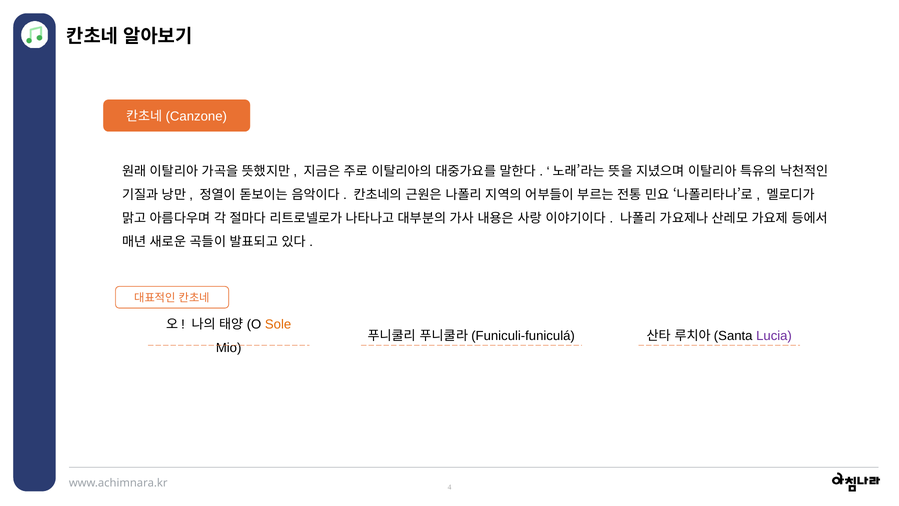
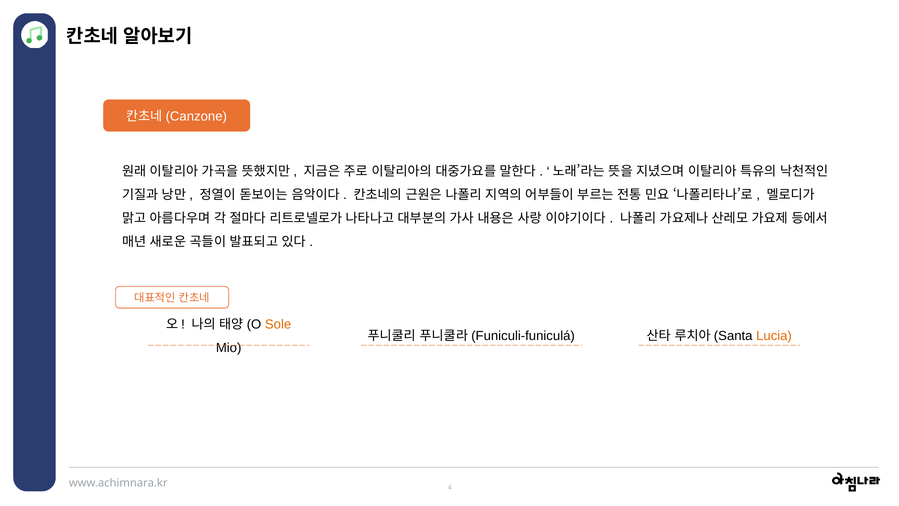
Lucia colour: purple -> orange (774, 336)
